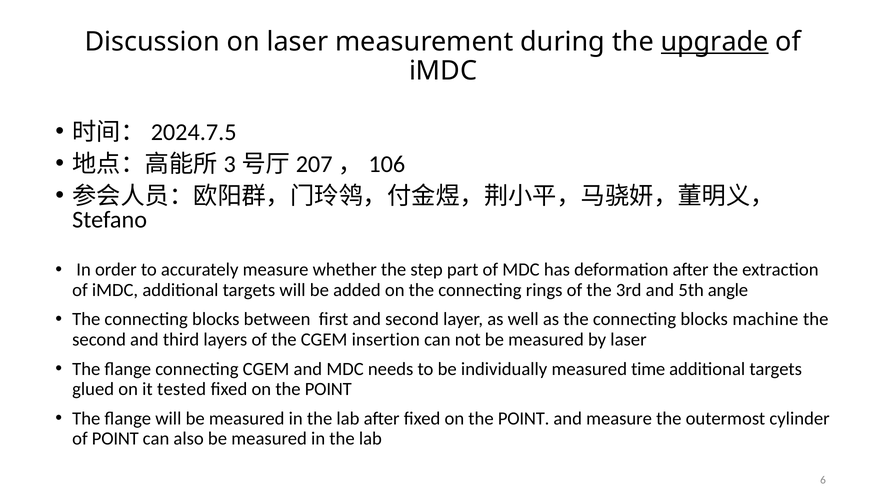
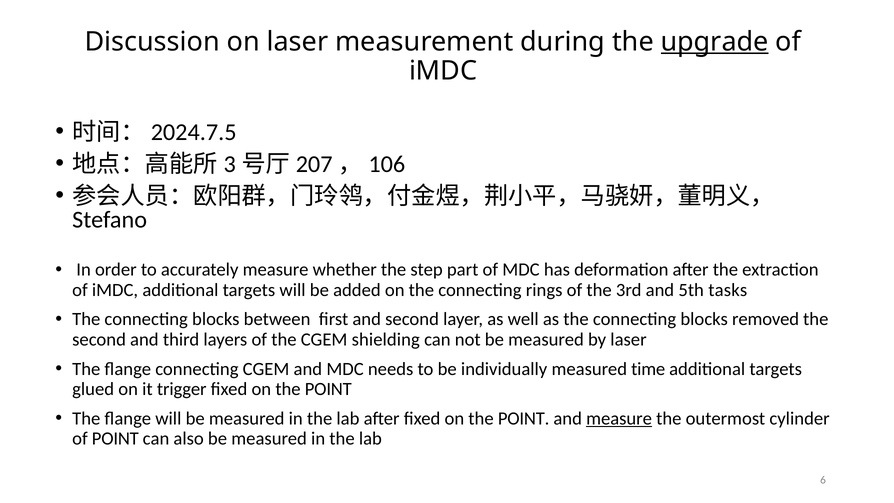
angle: angle -> tasks (728, 290)
machine: machine -> removed (766, 319)
insertion: insertion -> shielding (386, 339)
tested: tested -> trigger (182, 389)
measure underline: none -> present (619, 418)
